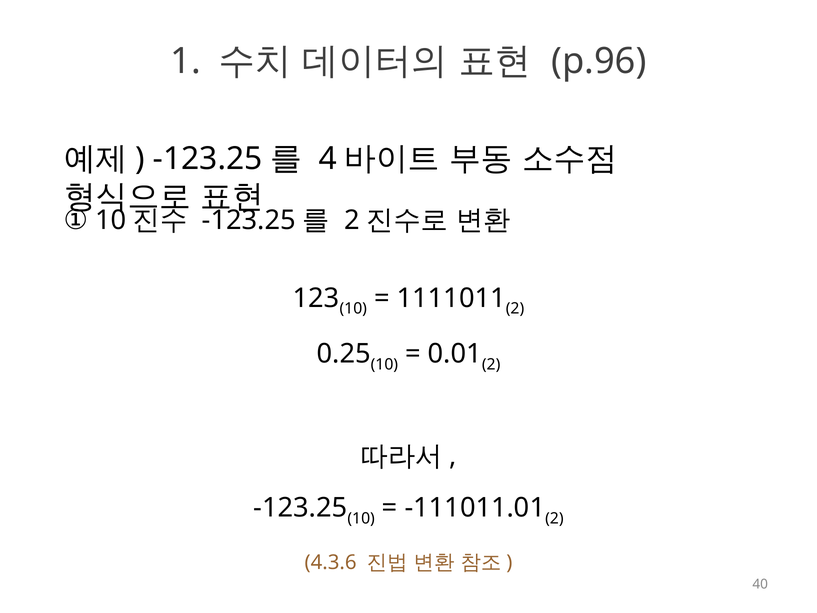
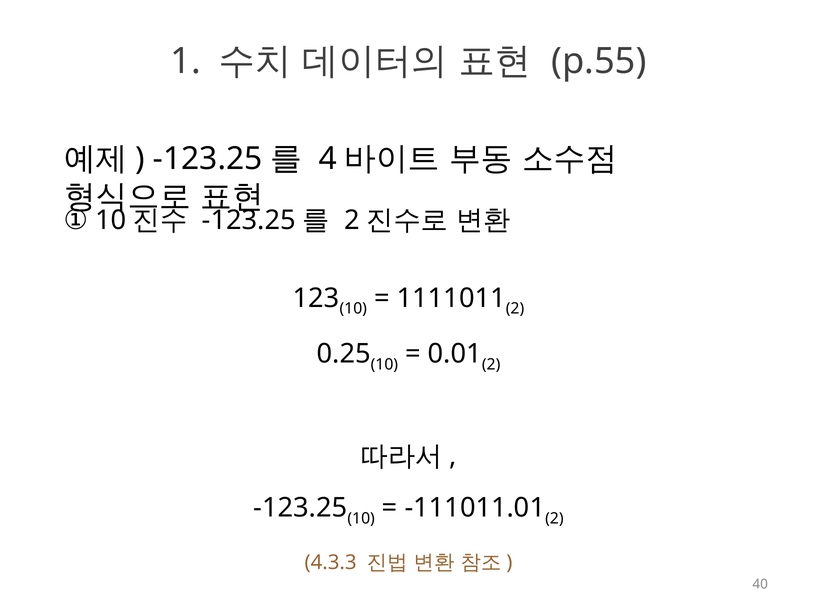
p.96: p.96 -> p.55 (599, 61)
4.3.6: 4.3.6 -> 4.3.3 (331, 562)
